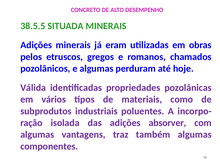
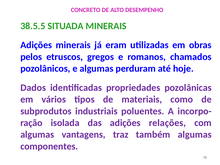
Válida: Válida -> Dados (33, 88)
absorver: absorver -> relações (167, 123)
